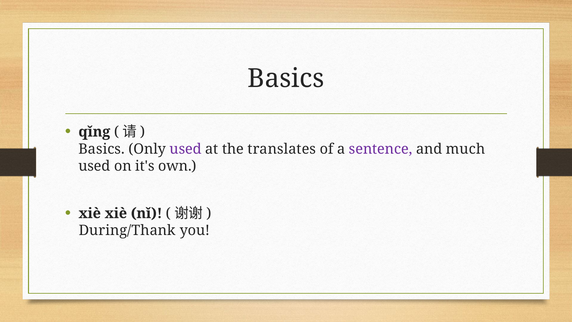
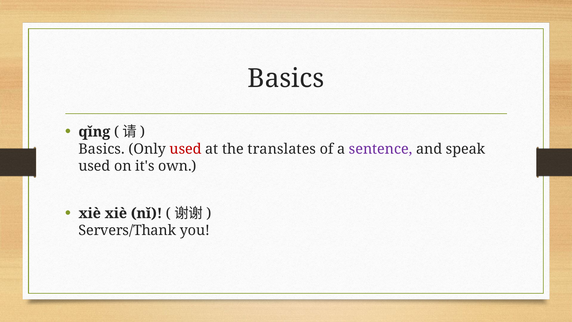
used colour: purple -> red (186, 149)
much: much -> speak (466, 149)
During/Thank: During/Thank -> Servers/Thank (127, 230)
